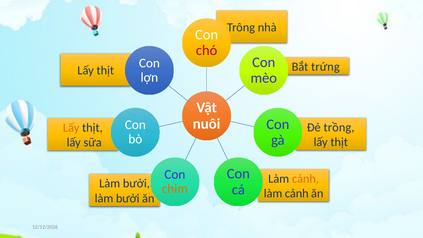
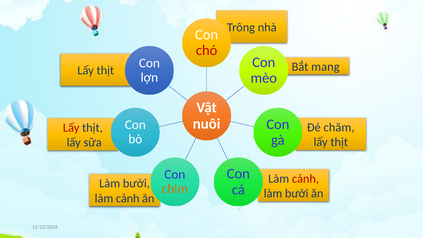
trứng: trứng -> mang (325, 67)
trồng: trồng -> chăm (339, 127)
Lấy colour: orange -> red (71, 128)
cảnh colour: orange -> red (305, 179)
cảnh: cảnh -> bưởi (297, 193)
bưởi: bưởi -> cảnh (128, 198)
